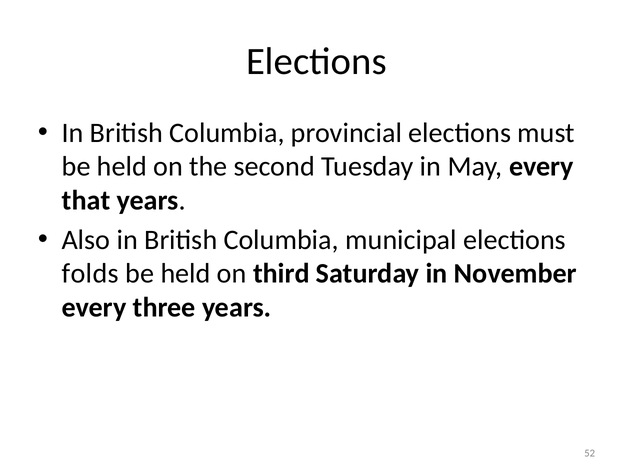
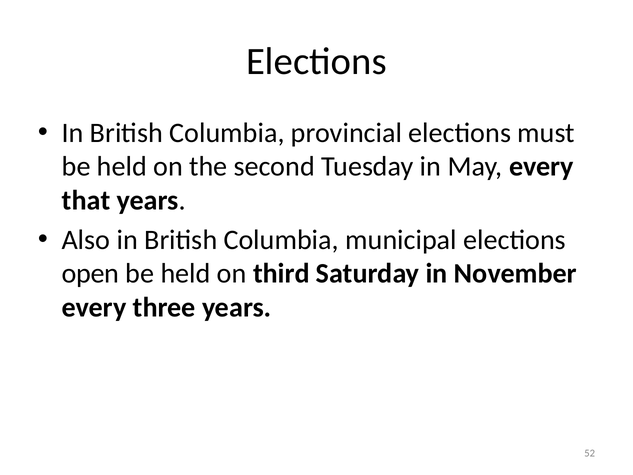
folds: folds -> open (90, 273)
